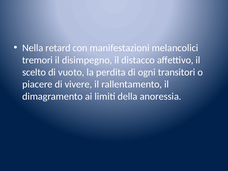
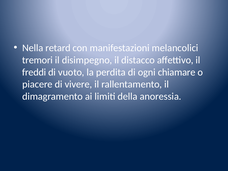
scelto: scelto -> freddi (34, 72)
transitori: transitori -> chiamare (177, 72)
